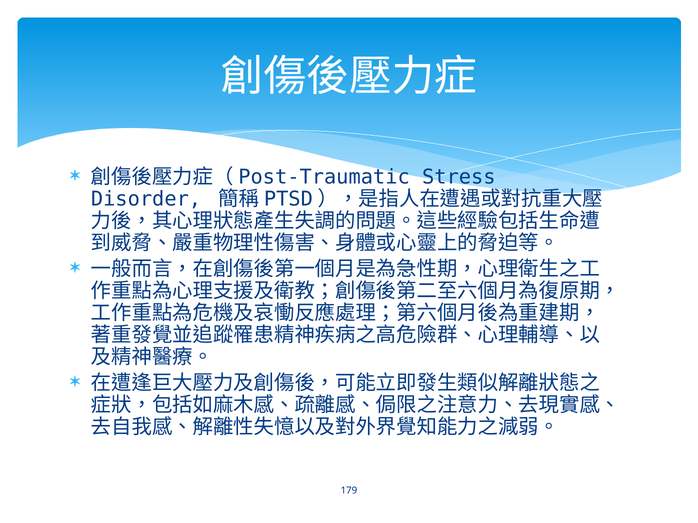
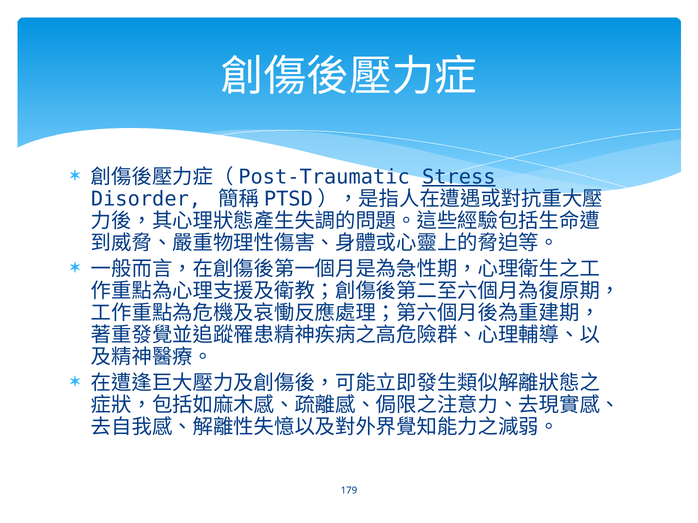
Stress underline: none -> present (459, 177)
